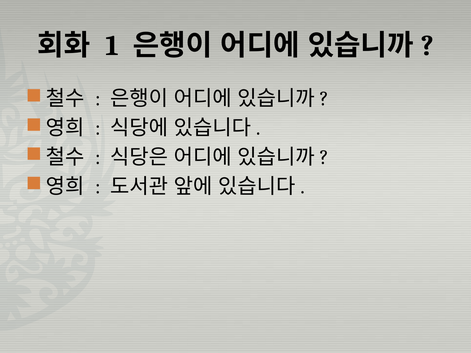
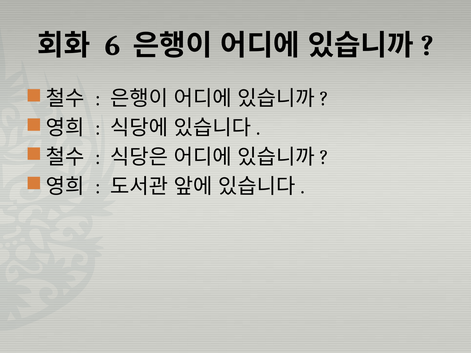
1: 1 -> 6 (113, 46)
